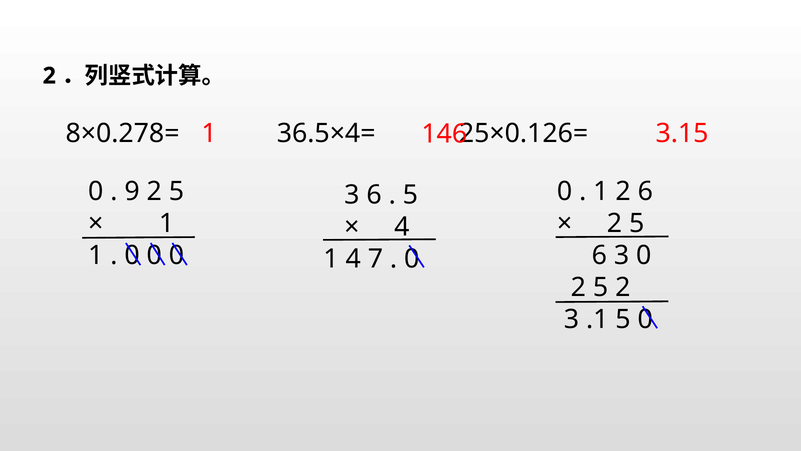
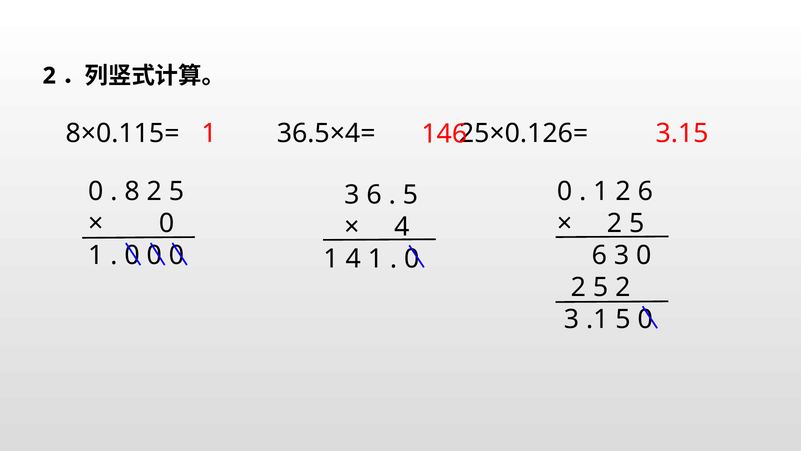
8×0.278=: 8×0.278= -> 8×0.115= (123, 133)
9: 9 -> 8 (132, 191)
1: 1 -> 0 (167, 223)
1 4 7: 7 -> 1 (375, 259)
